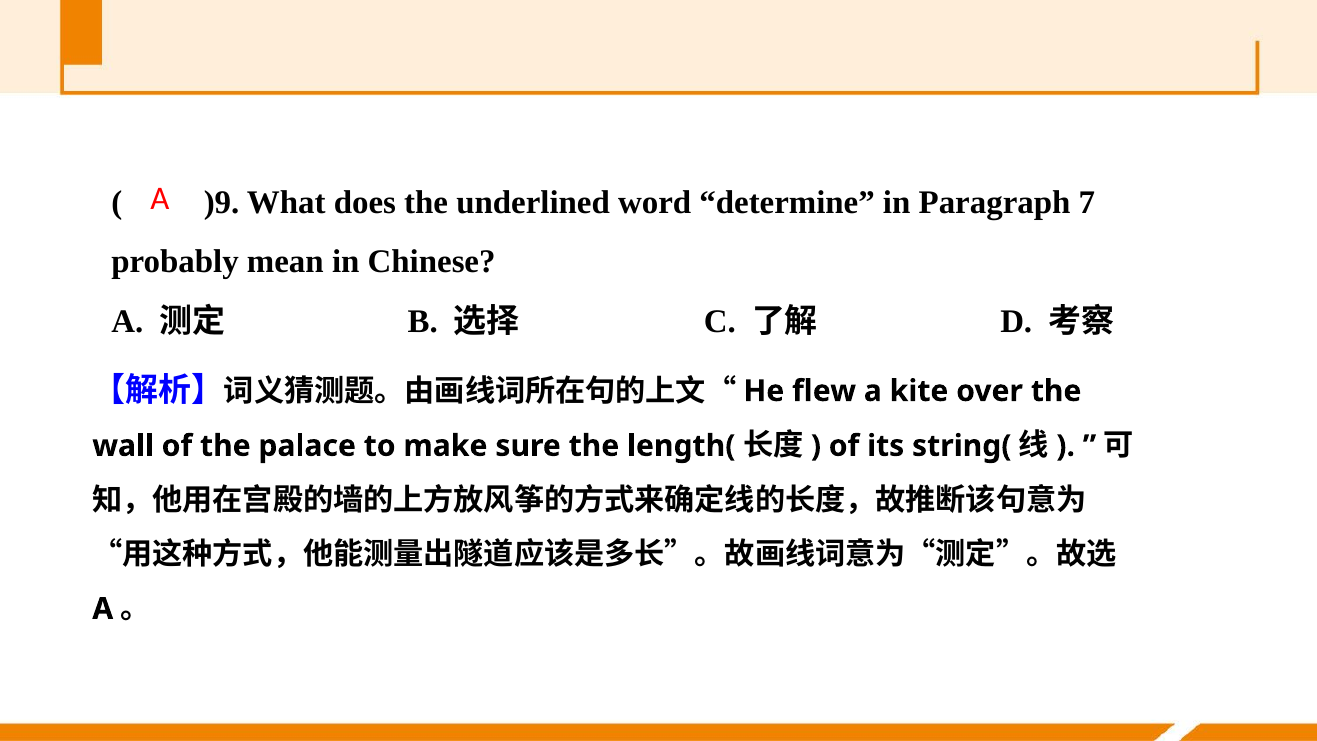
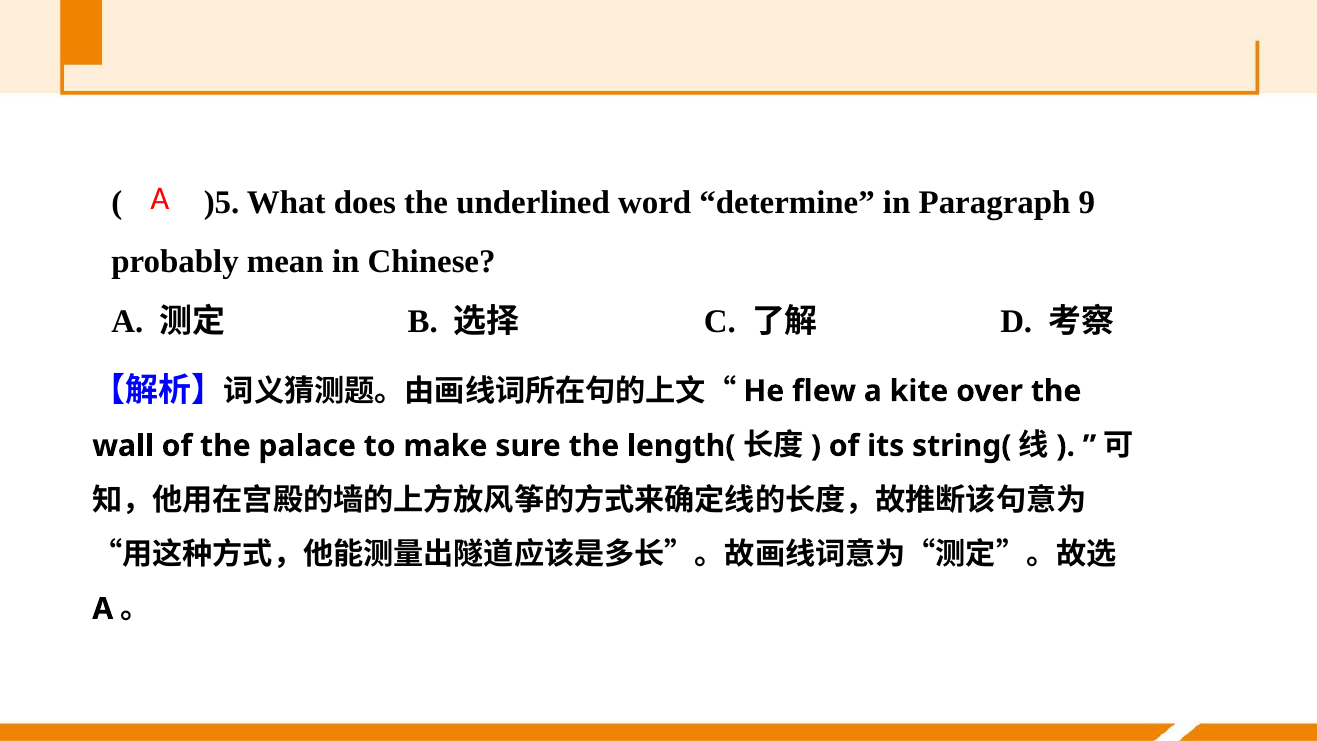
)9: )9 -> )5 (222, 203)
7: 7 -> 9 (1087, 203)
